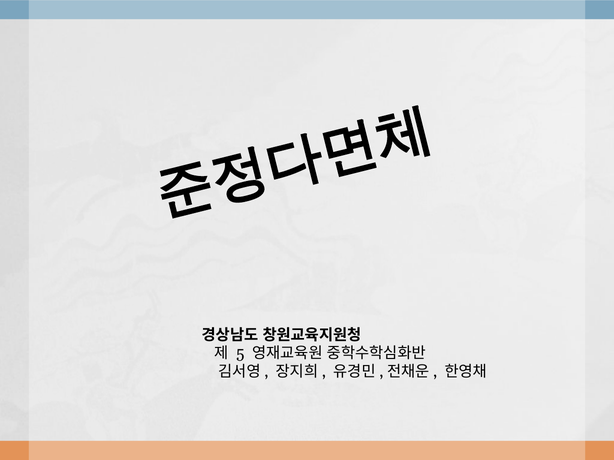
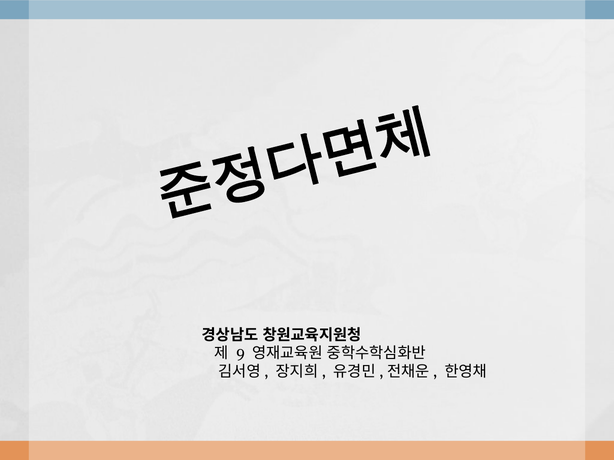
5: 5 -> 9 (241, 354)
